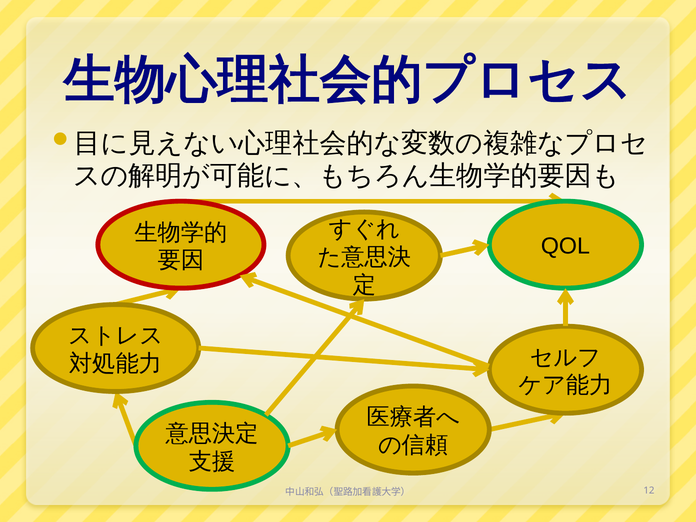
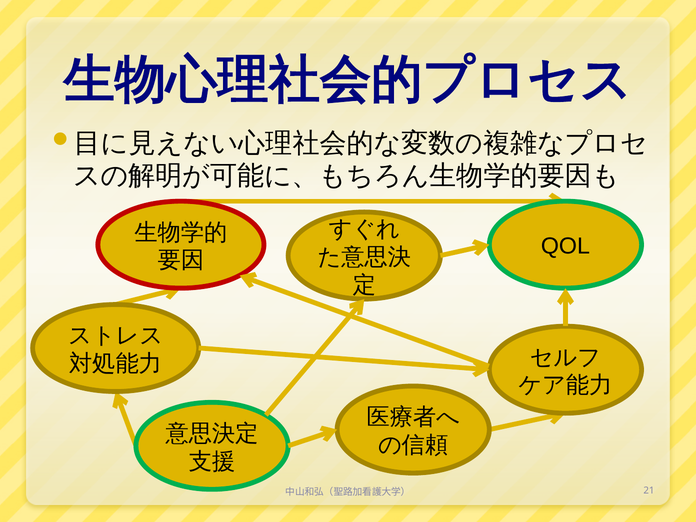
12: 12 -> 21 (649, 491)
